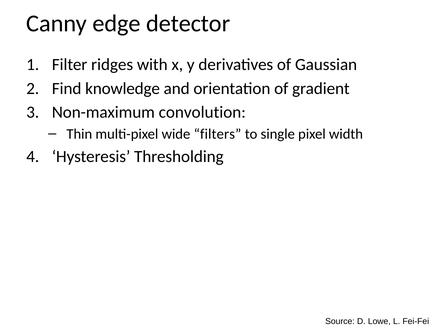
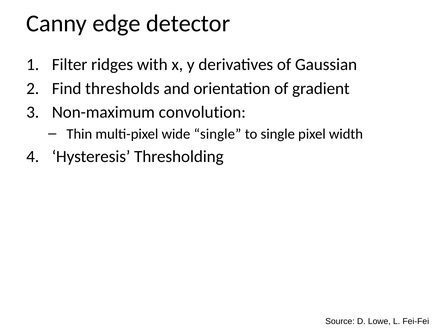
knowledge: knowledge -> thresholds (122, 89)
wide filters: filters -> single (218, 134)
